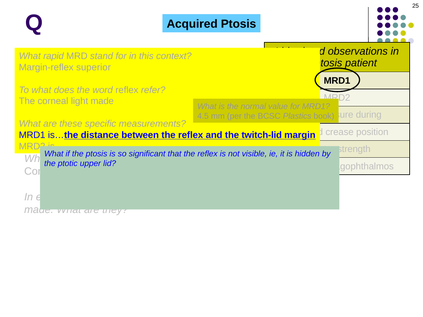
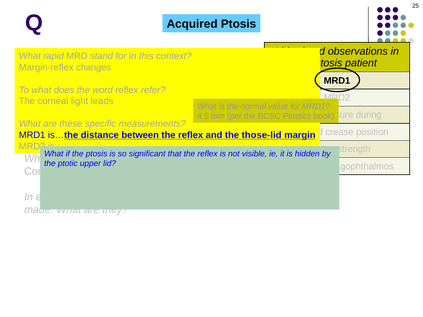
superior: superior -> changes (94, 67)
made: made -> leads (102, 101)
twitch-lid: twitch-lid -> those-lid (262, 135)
